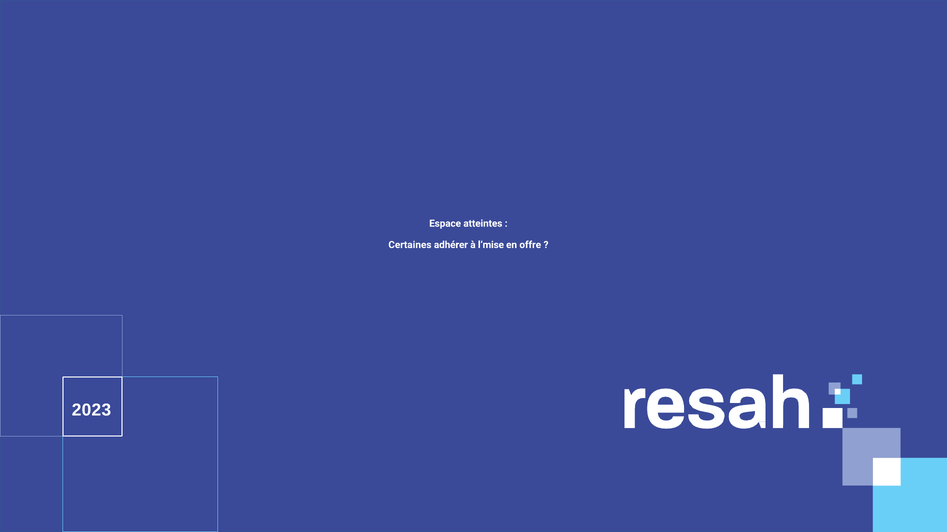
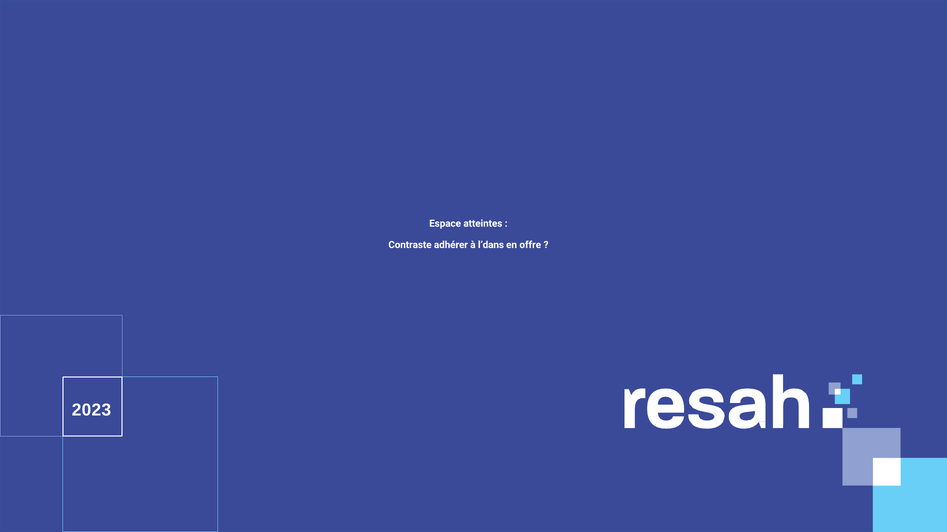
Certaines: Certaines -> Contraste (410, 245)
l’mise: l’mise -> l’dans (491, 245)
